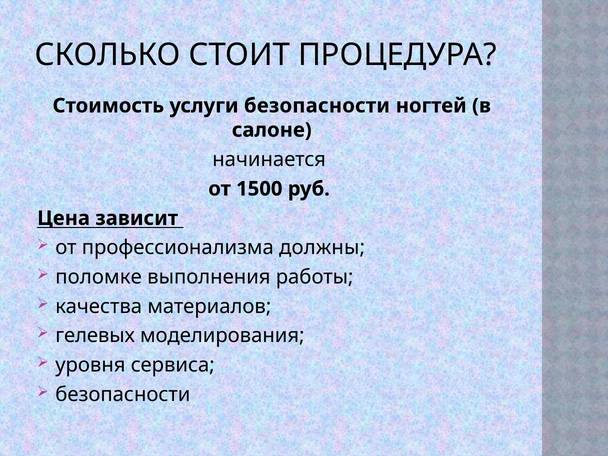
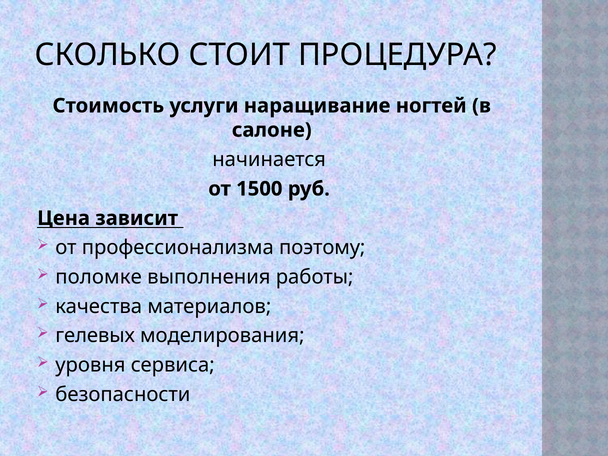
услуги безопасности: безопасности -> наращивание (317, 106)
должны: должны -> поэтому (322, 248)
